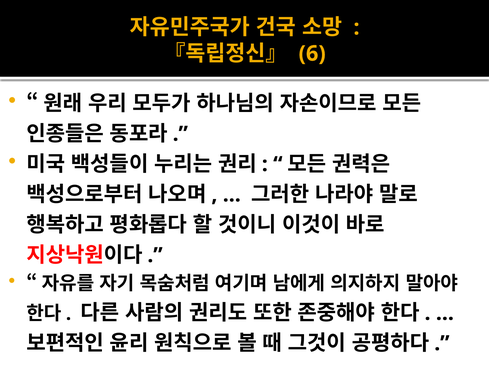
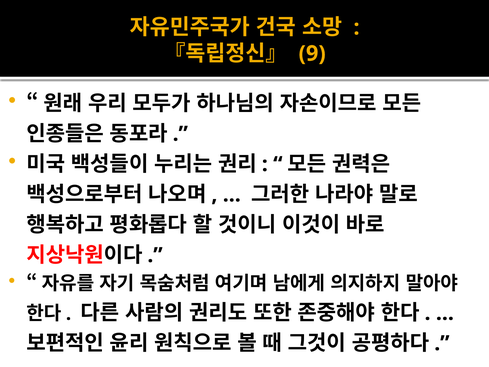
6: 6 -> 9 (312, 54)
